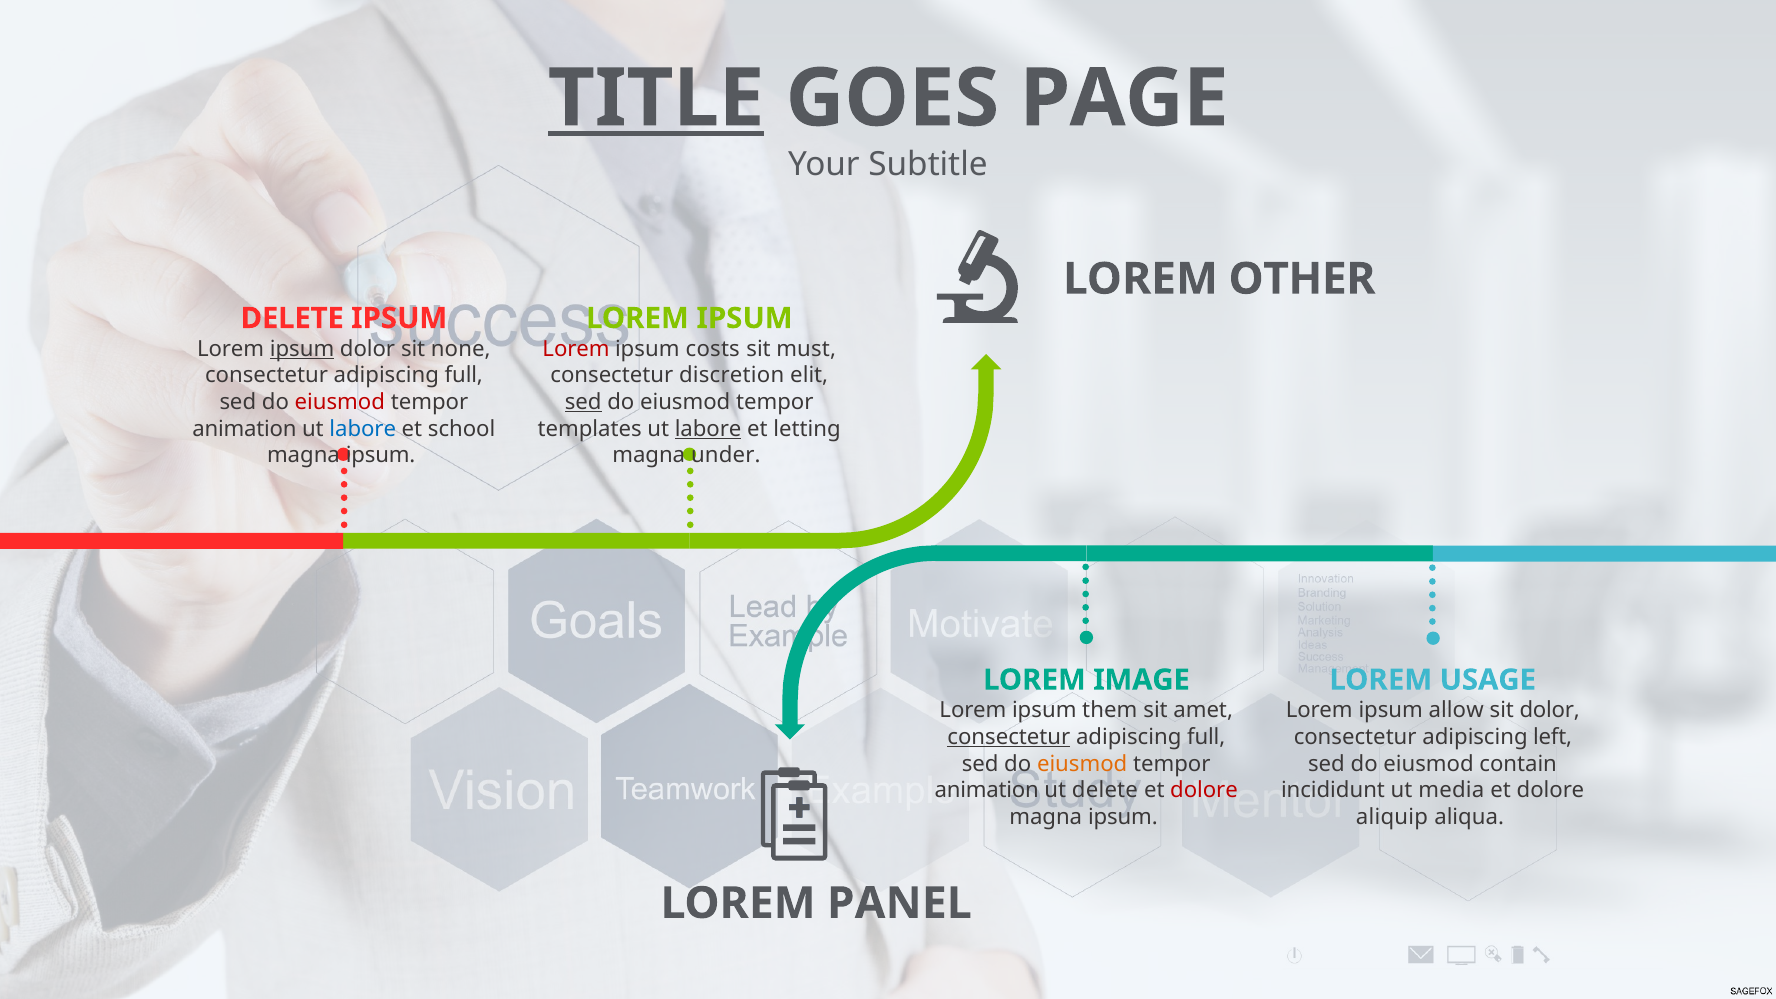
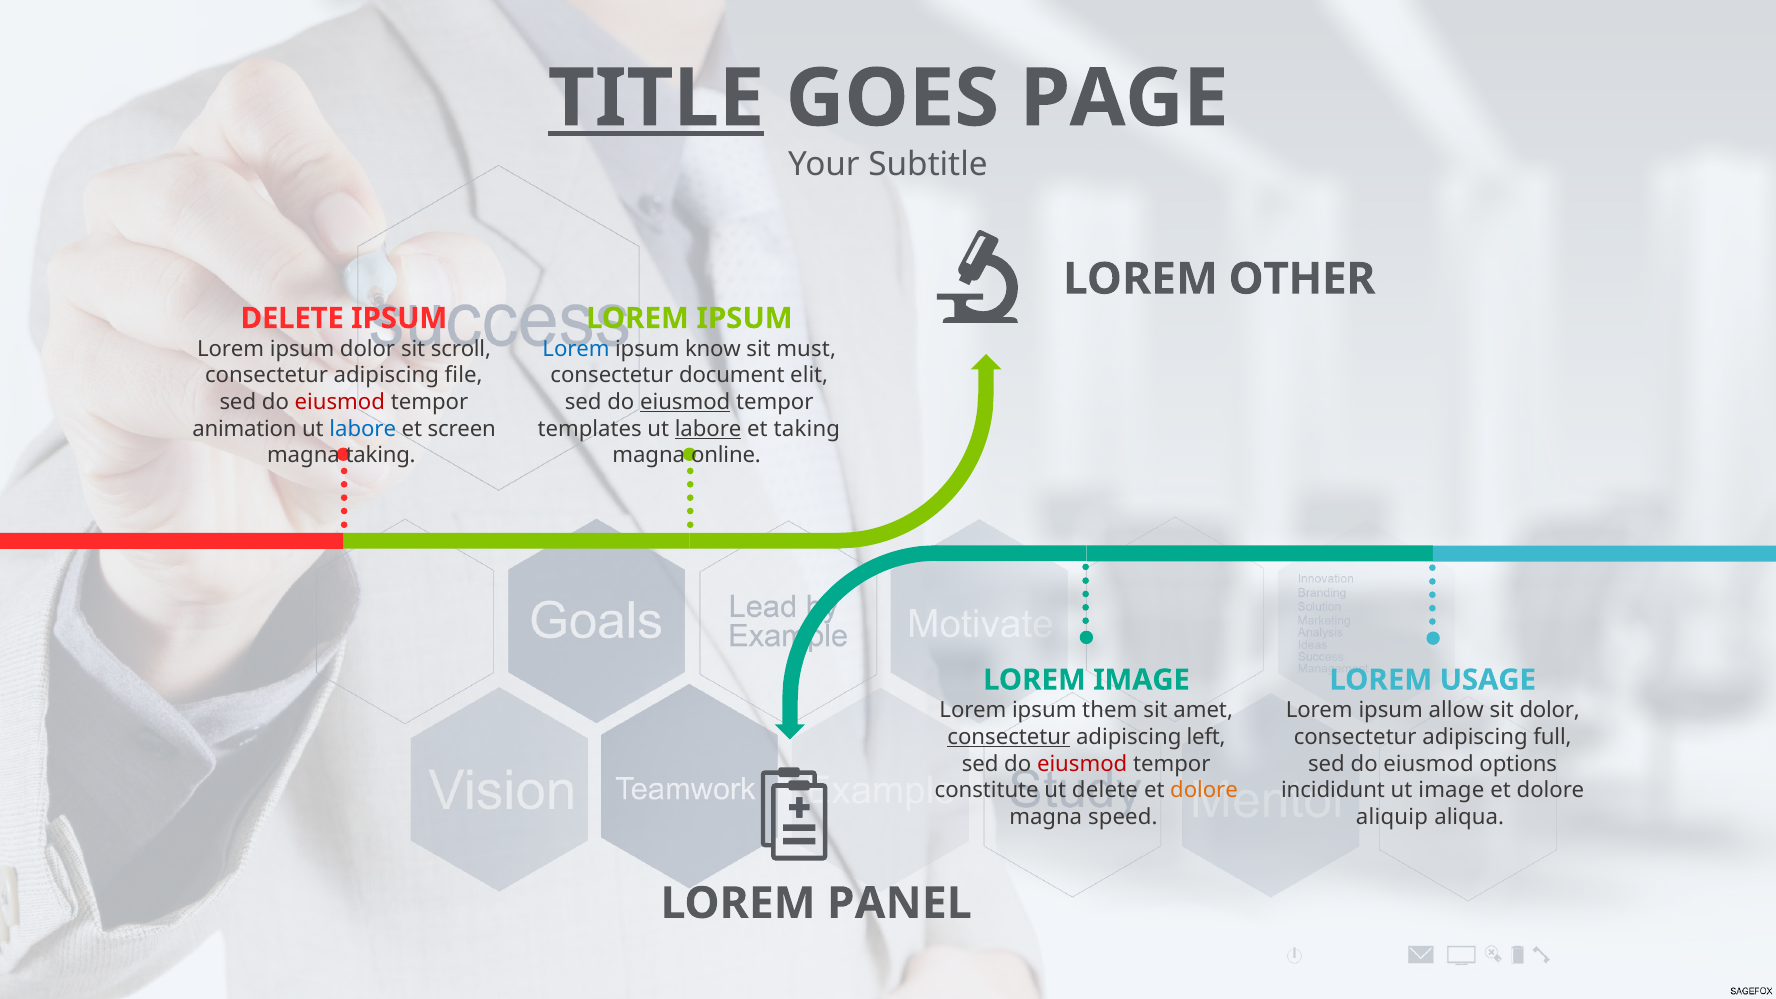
ipsum underline: present -> none (302, 349)
none: none -> scroll (461, 349)
Lorem colour: red -> blue (576, 349)
costs: costs -> know (713, 349)
full: full -> file (464, 375)
discretion: discretion -> document (732, 375)
sed underline: present -> none (583, 402)
eiusmod underline: none -> present (685, 402)
school: school -> screen (462, 429)
et letting: letting -> taking (807, 429)
ipsum: ipsum -> taking (381, 455)
under: under -> online (726, 455)
full: full -> left (1206, 737)
left: left -> full (1552, 737)
eiusmod colour: orange -> red (1082, 764)
contain: contain -> options (1518, 764)
animation: animation -> constitute (987, 790)
dolore colour: red -> orange (1204, 790)
ut media: media -> image (1451, 790)
ipsum: ipsum -> speed (1123, 817)
